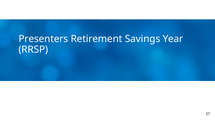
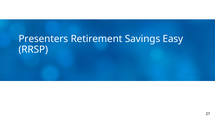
Year: Year -> Easy (173, 39)
